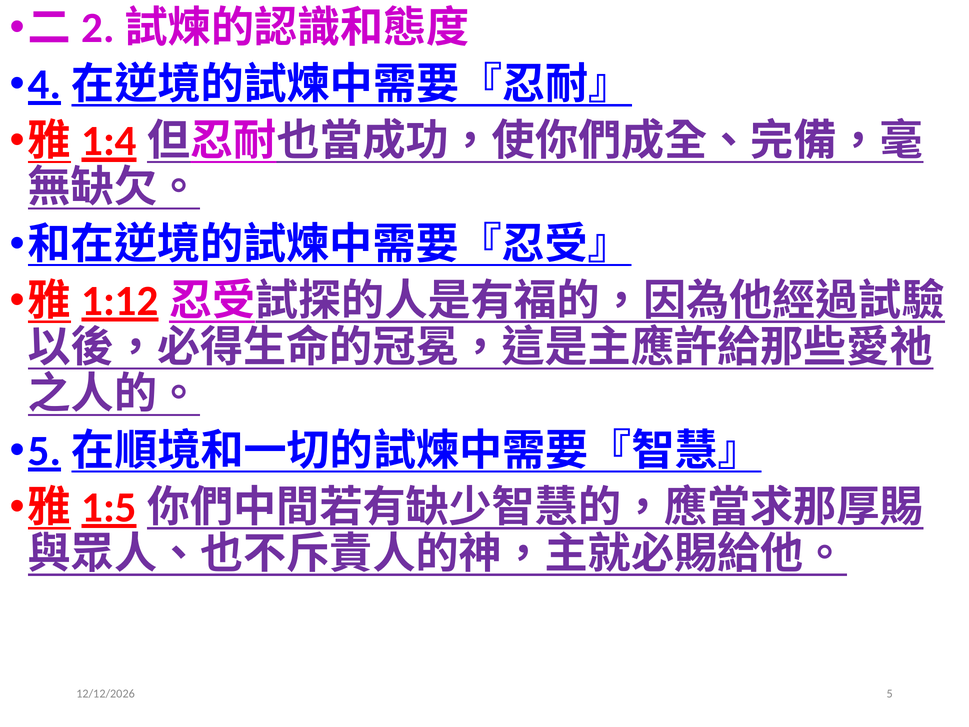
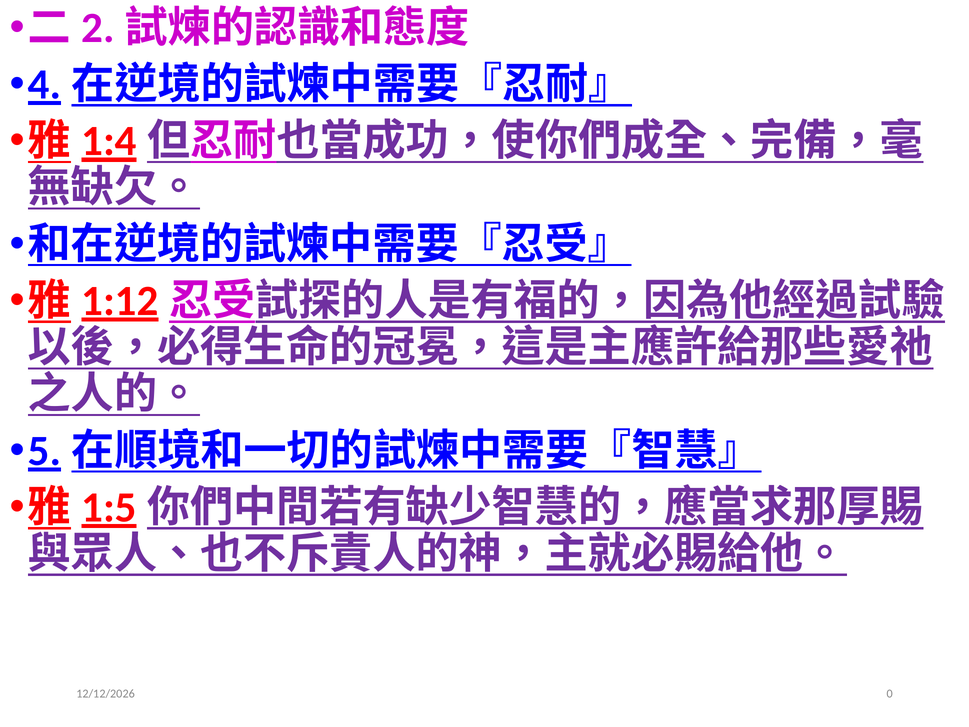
5: 5 -> 0 (890, 694)
